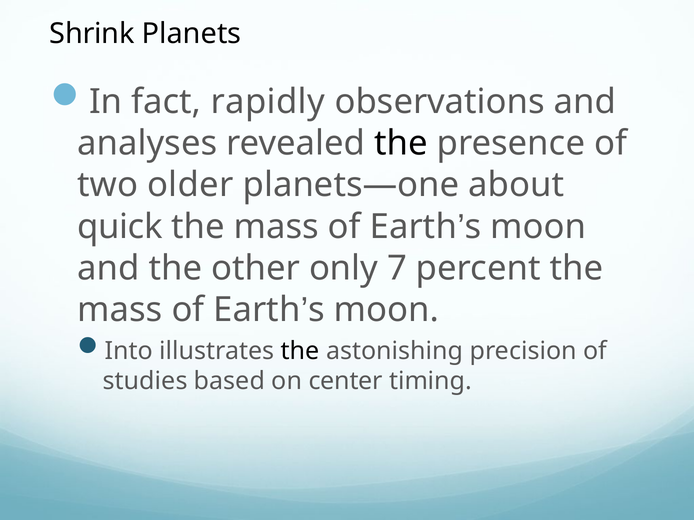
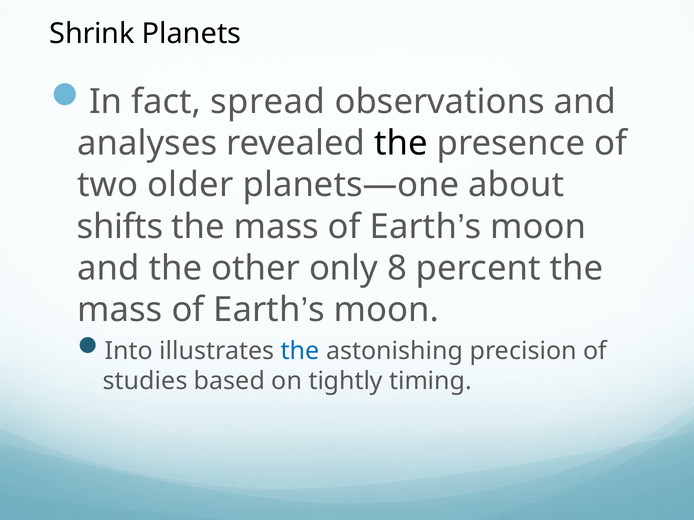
rapidly: rapidly -> spread (268, 102)
quick: quick -> shifts (120, 227)
7: 7 -> 8 (397, 268)
the colour: black -> blue (300, 351)
center: center -> tightly (346, 381)
